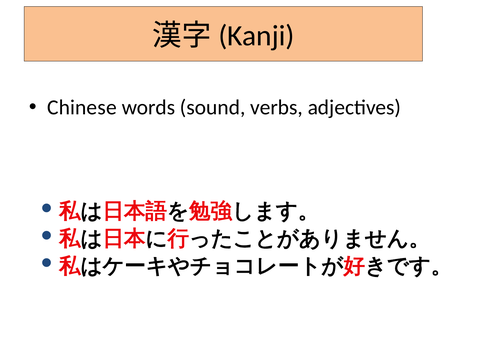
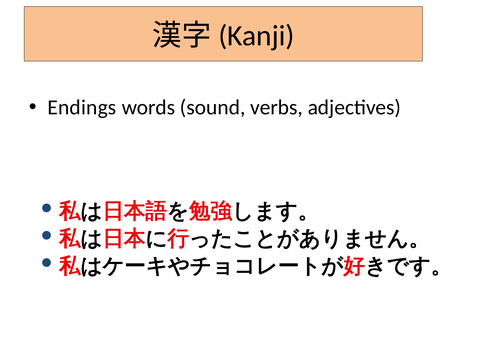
Chinese: Chinese -> Endings (82, 108)
